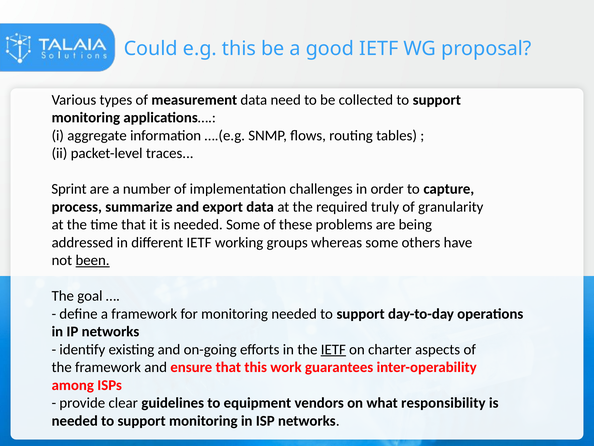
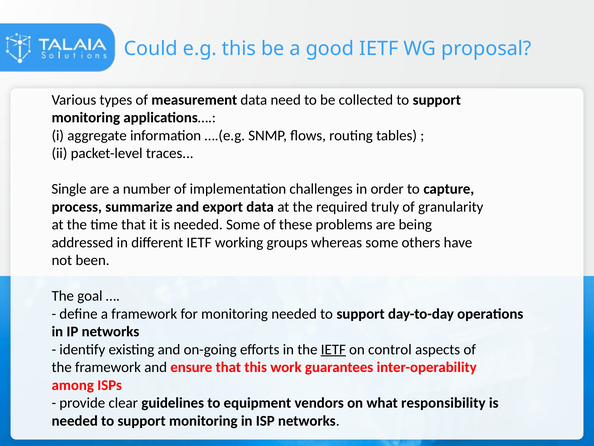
Sprint: Sprint -> Single (69, 189)
been underline: present -> none (93, 260)
charter: charter -> control (390, 349)
